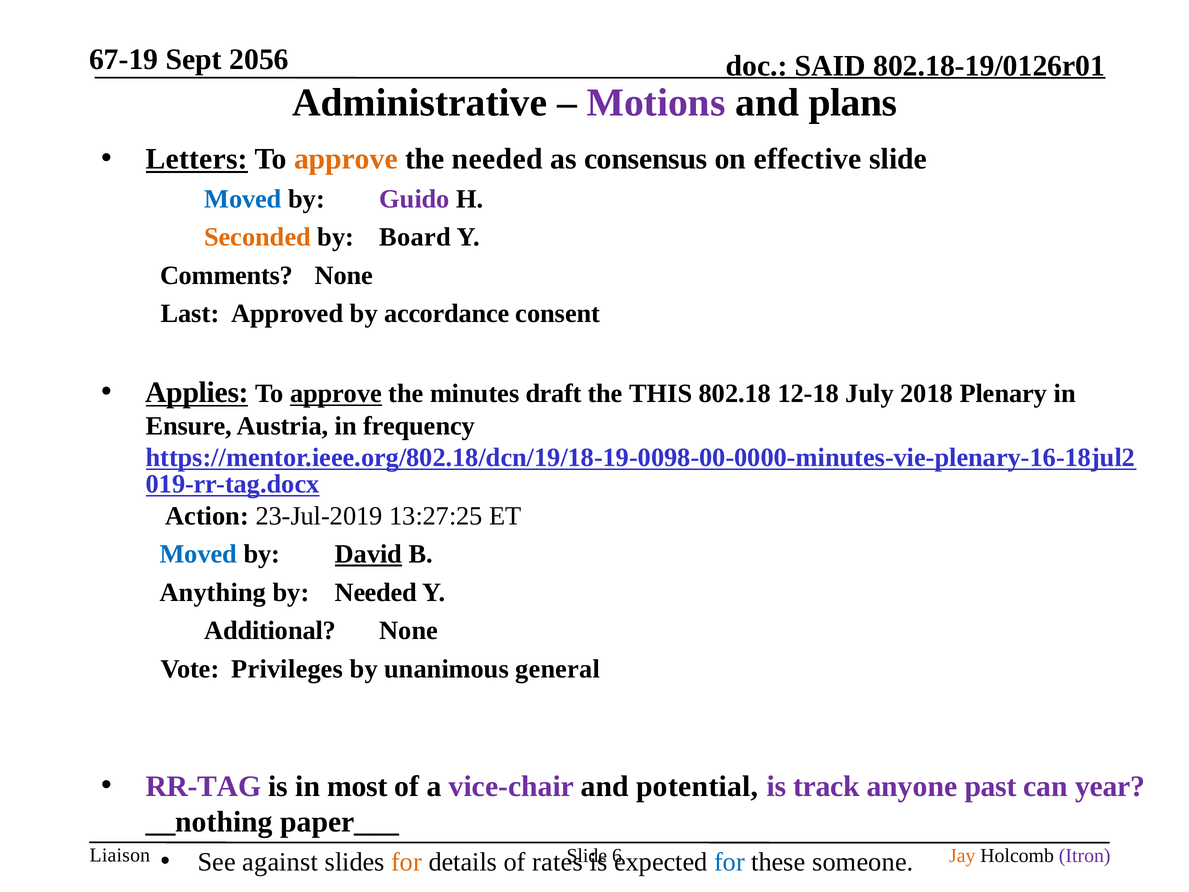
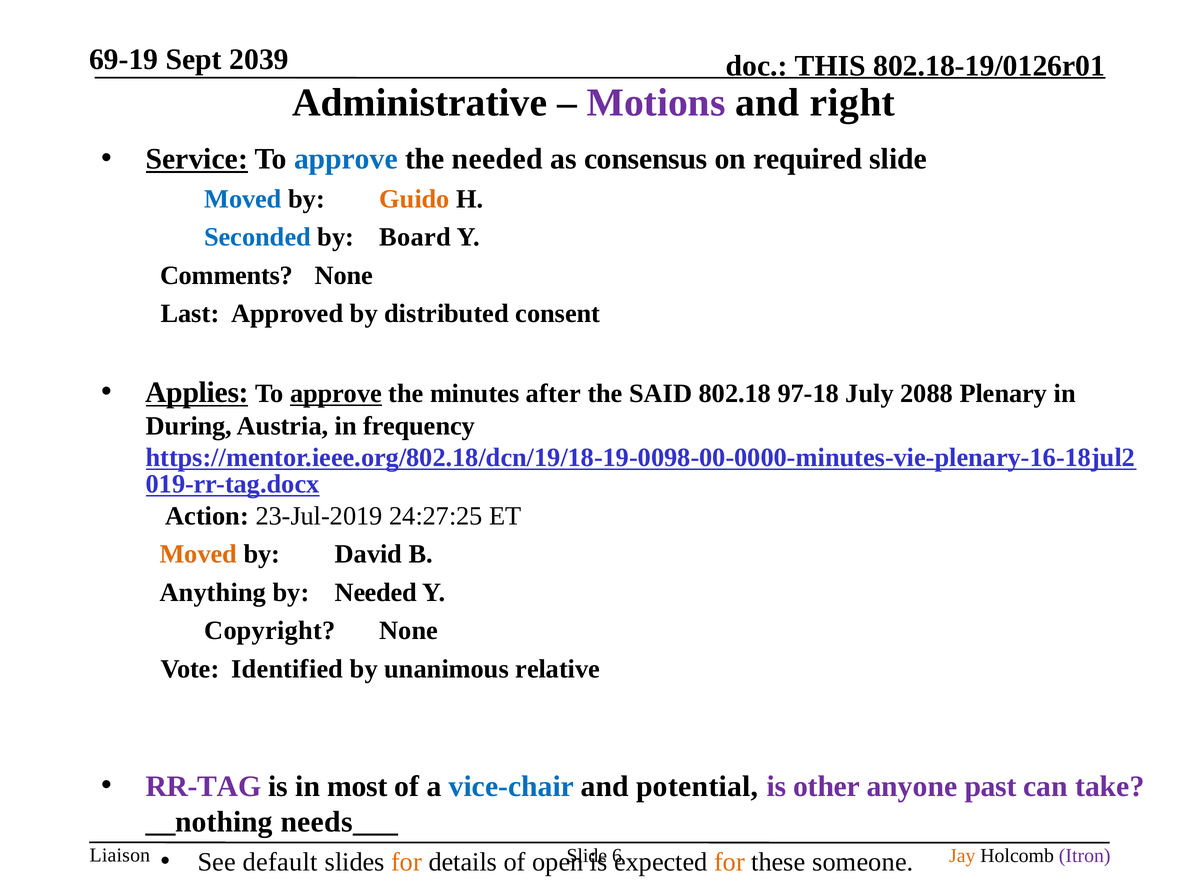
67-19: 67-19 -> 69-19 (124, 59)
2056: 2056 -> 2039 (259, 59)
SAID: SAID -> THIS (830, 66)
plans: plans -> right (853, 103)
Letters: Letters -> Service (197, 159)
approve colour: orange -> blue (346, 159)
effective: effective -> required (808, 159)
Guido colour: purple -> orange (415, 199)
Seconded colour: orange -> blue (258, 237)
accordance: accordance -> distributed (447, 314)
draft: draft -> after (553, 394)
THIS: THIS -> SAID (661, 394)
12-18: 12-18 -> 97-18 (808, 394)
2018: 2018 -> 2088 (927, 394)
Ensure: Ensure -> During (189, 426)
13:27:25: 13:27:25 -> 24:27:25 (436, 516)
Moved colour: blue -> orange (198, 554)
David underline: present -> none (368, 554)
Additional: Additional -> Copyright (270, 631)
Privileges: Privileges -> Identified (287, 669)
general: general -> relative (558, 669)
vice-chair colour: purple -> blue (511, 786)
track: track -> other (827, 786)
year: year -> take (1110, 786)
paper___: paper___ -> needs___ (339, 822)
against: against -> default (280, 862)
rates: rates -> open (558, 862)
for colour: blue -> orange (730, 862)
